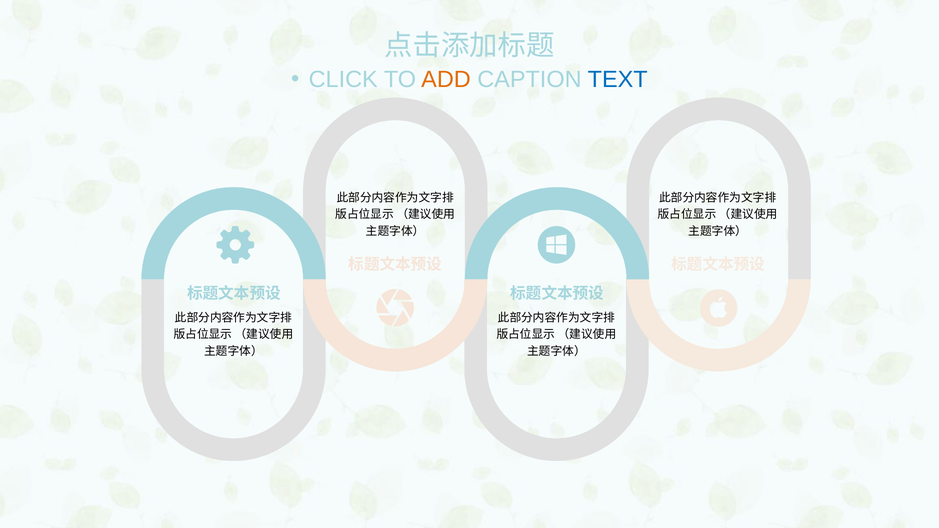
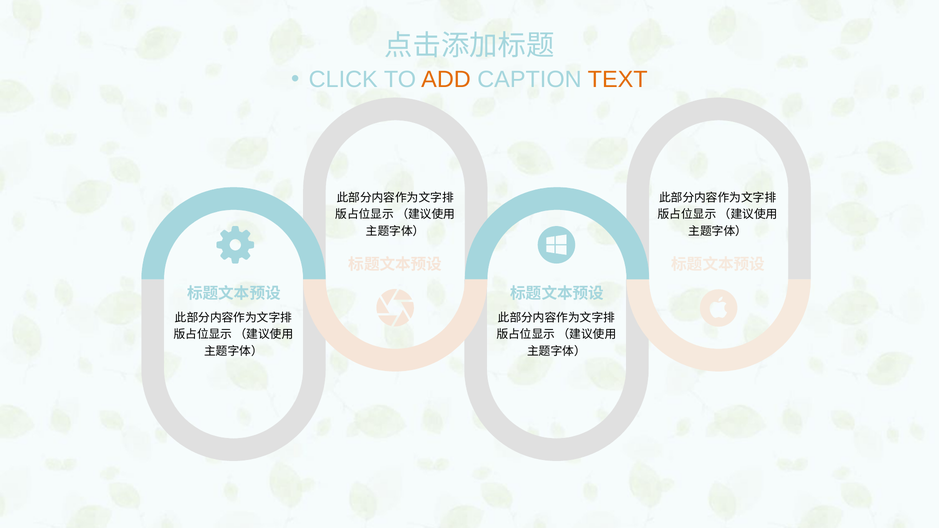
TEXT colour: blue -> orange (618, 80)
